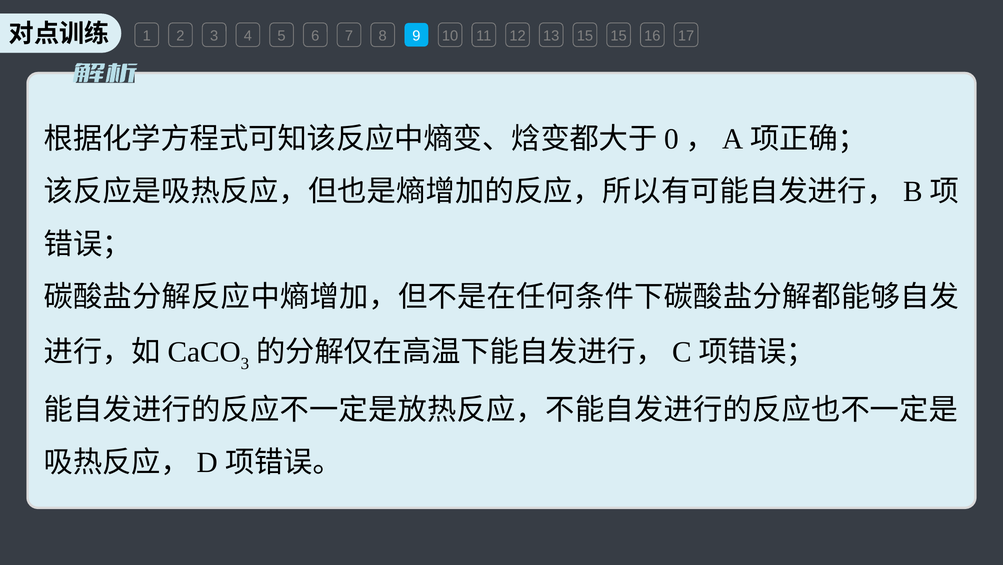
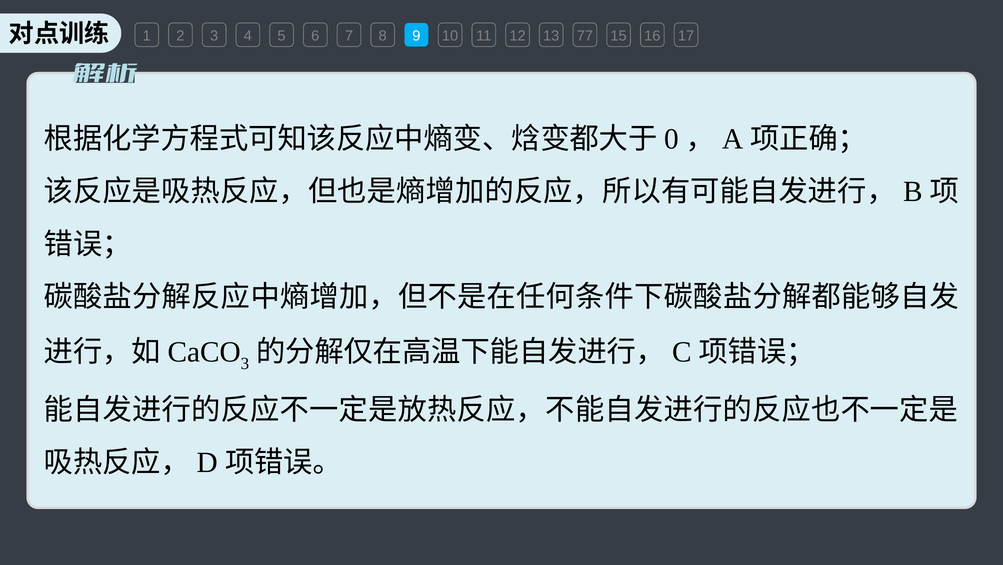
13 15: 15 -> 77 (585, 36)
